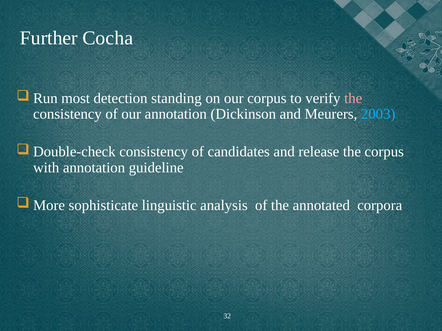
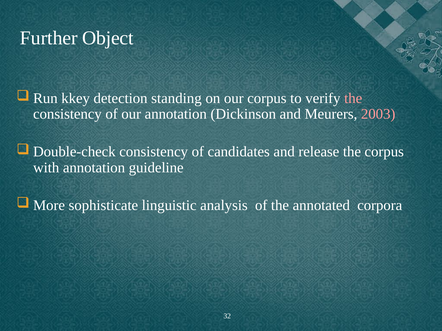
Cocha: Cocha -> Object (108, 38)
most: most -> kkey (76, 98)
2003 colour: light blue -> pink (378, 114)
